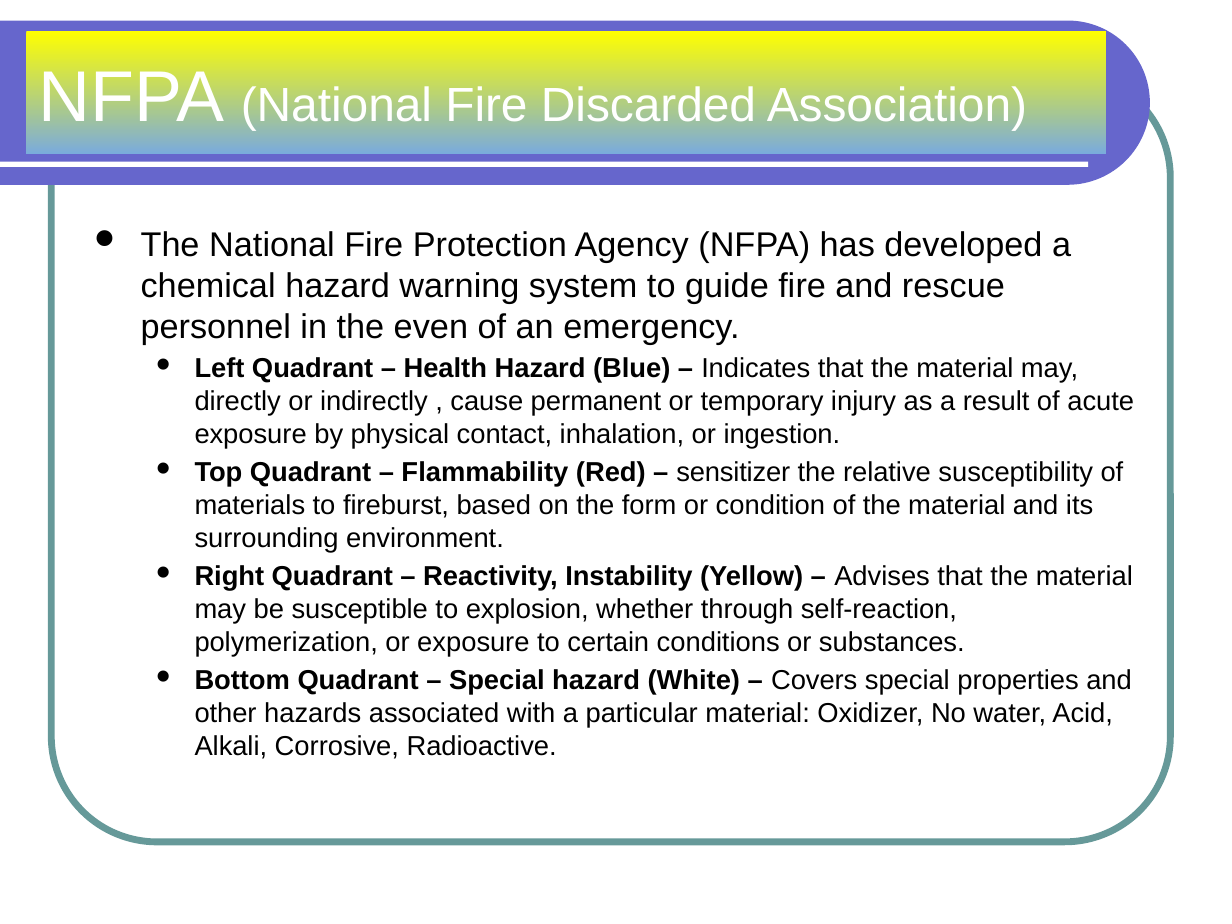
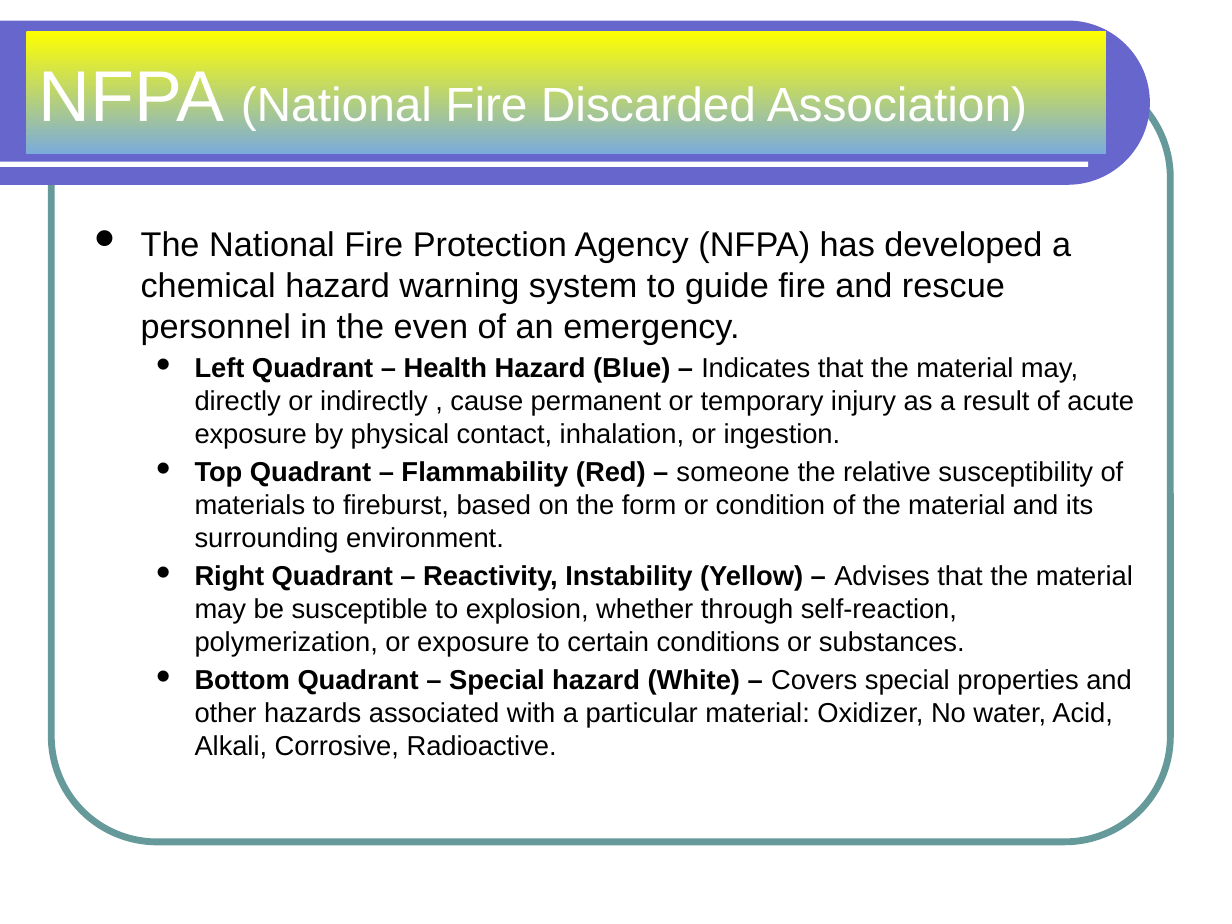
sensitizer: sensitizer -> someone (733, 473)
